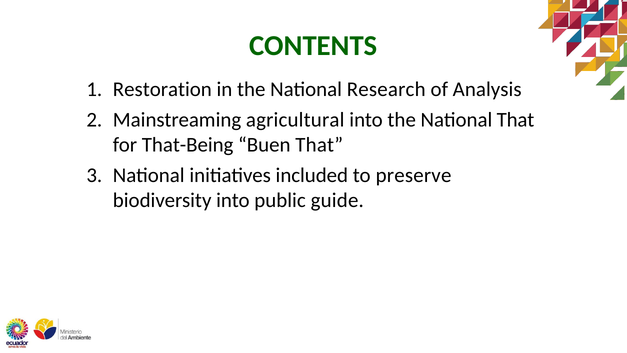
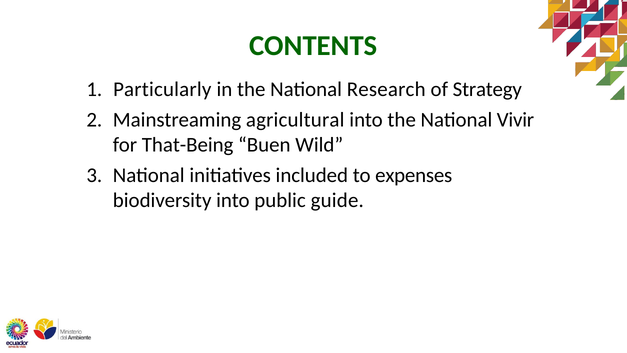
Restoration: Restoration -> Particularly (162, 89)
Analysis: Analysis -> Strategy (487, 89)
National That: That -> Vivir (515, 120)
Buen That: That -> Wild (319, 145)
preserve: preserve -> expenses (414, 175)
